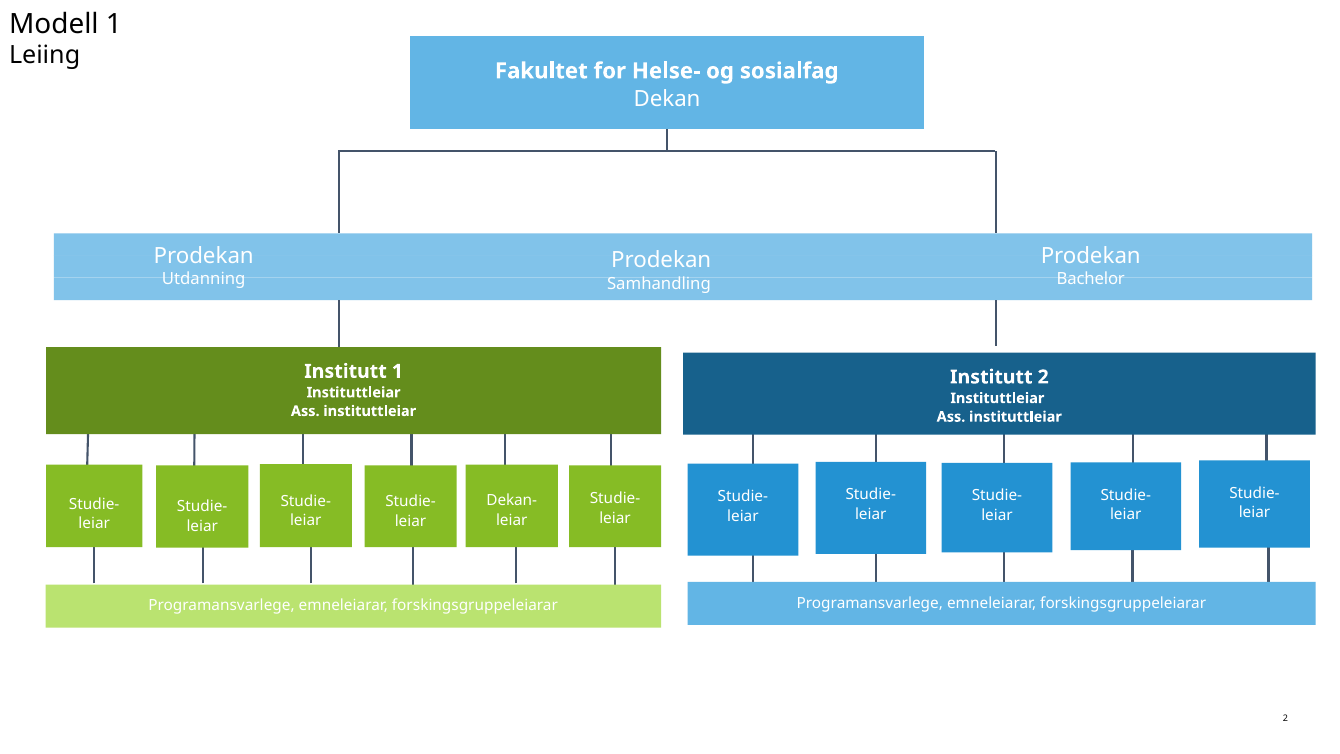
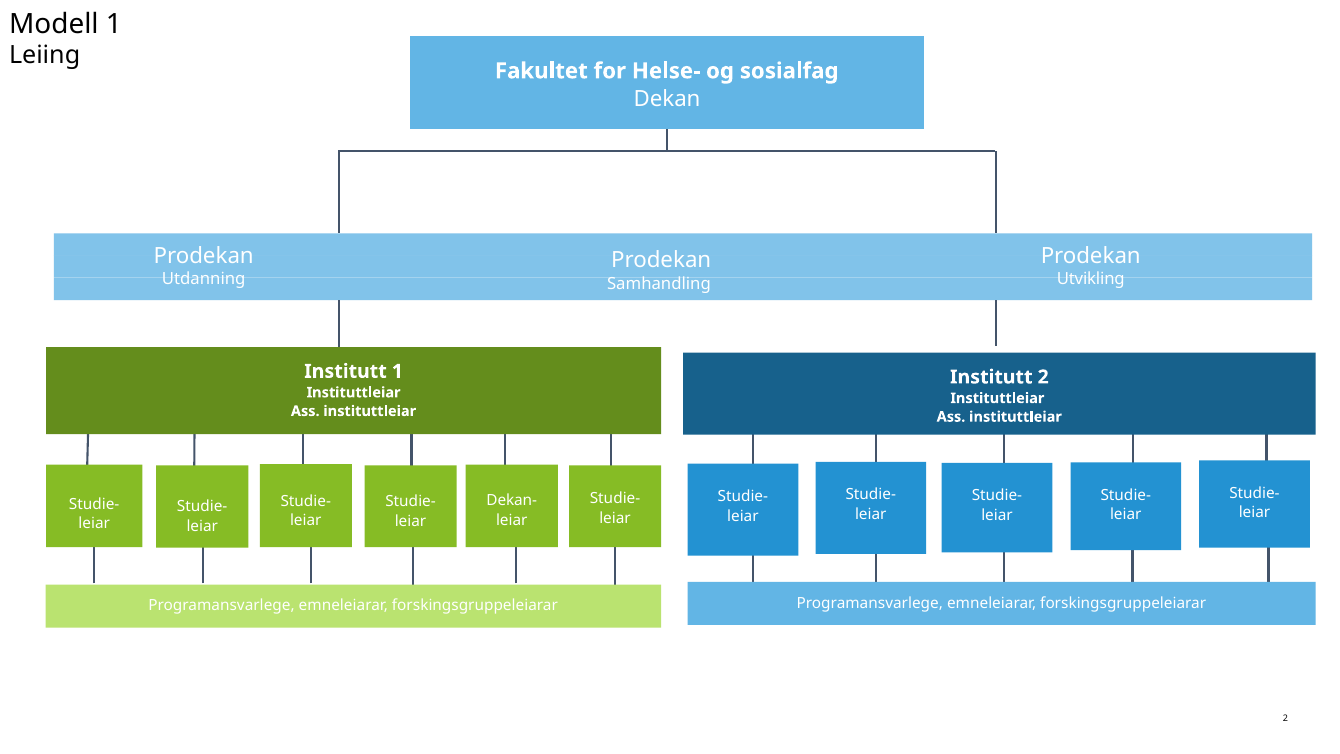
Bachelor: Bachelor -> Utvikling (1091, 279)
